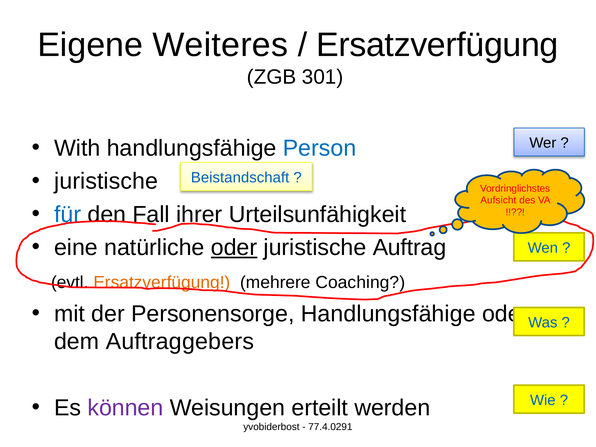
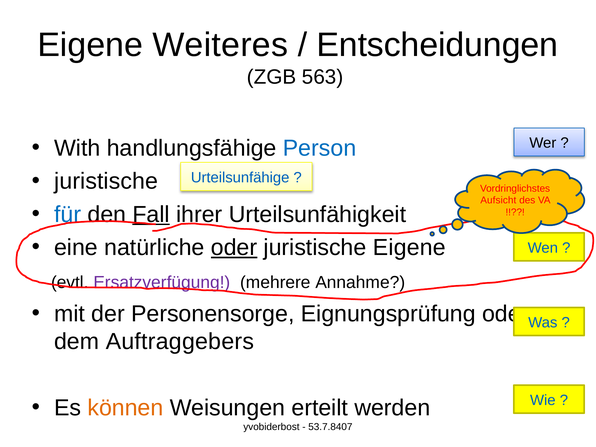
Ersatzverfügung: Ersatzverfügung -> Entscheidungen (437, 45)
301: 301 -> 563 (323, 77)
Beistandschaft: Beistandschaft -> Urteilsunfähige (240, 178)
Fall underline: none -> present (151, 214)
juristische Auftrag: Auftrag -> Eigene (409, 248)
Ersatzverfügung colour: orange -> purple (162, 283)
Coaching: Coaching -> Annahme (360, 283)
Personensorge Handlungsfähige: Handlungsfähige -> Eignungsprüfung (388, 314)
können colour: purple -> orange (125, 408)
77.4.0291: 77.4.0291 -> 53.7.8407 (330, 427)
